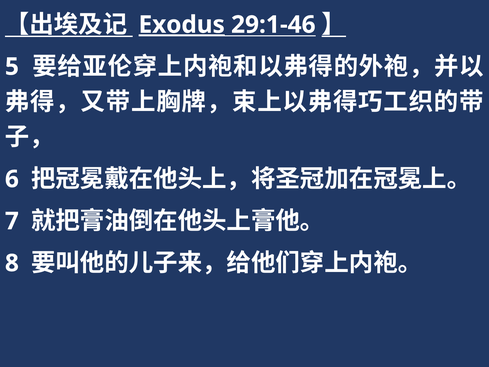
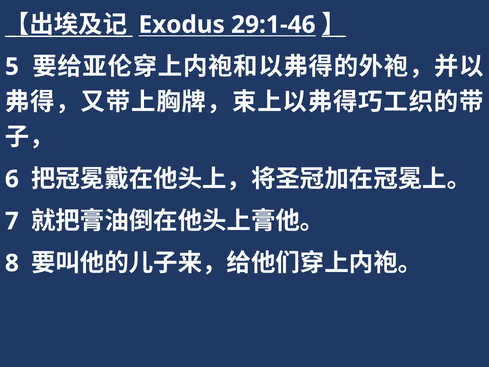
Exodus underline: present -> none (182, 25)
